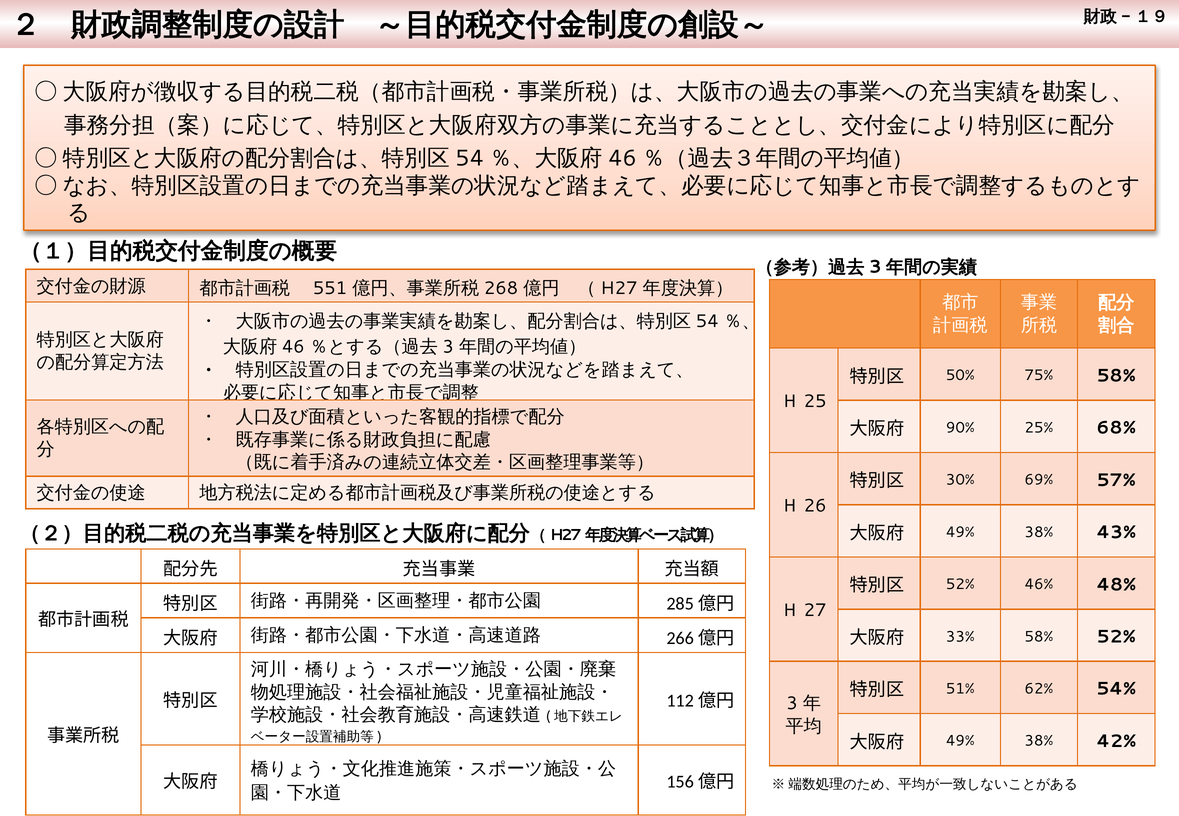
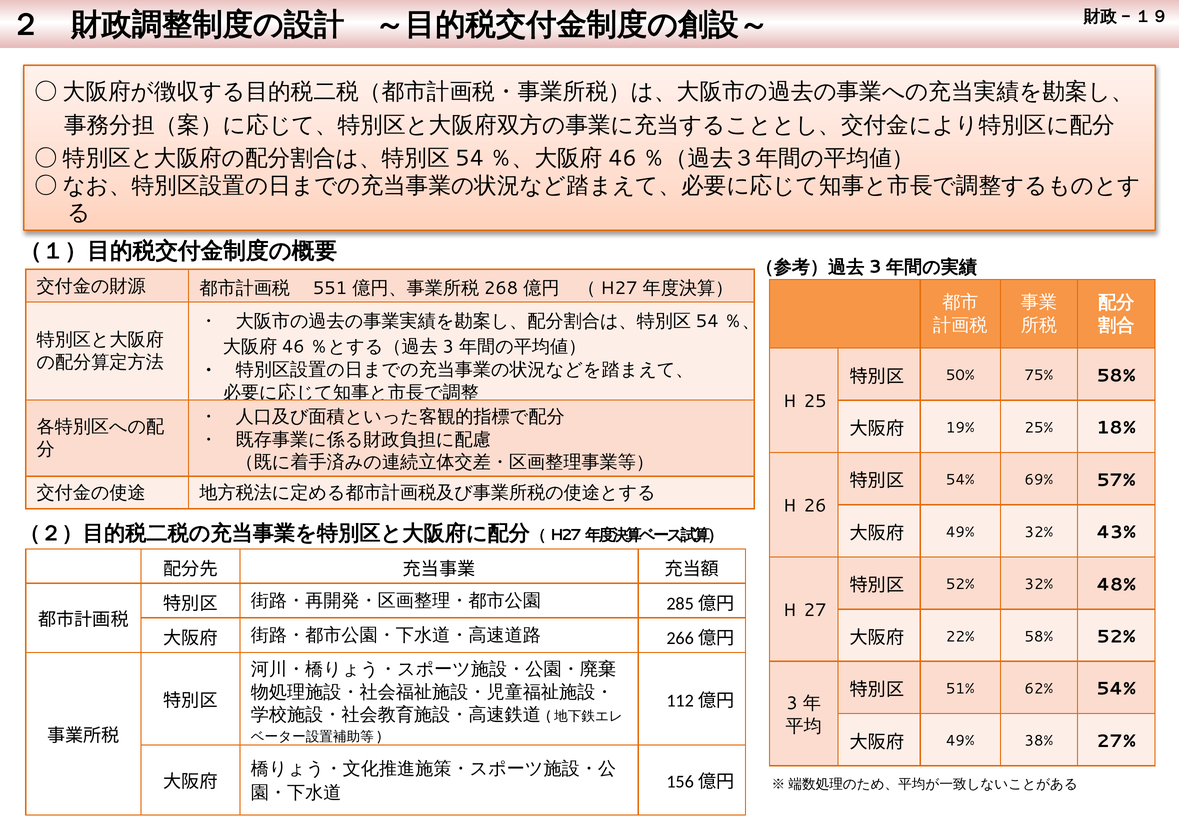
90%: 90% -> 19% (960, 428)
68%: 68% -> 18% (1116, 428)
30%: 30% -> 54% (960, 480)
38%: 38% -> 32% (1039, 532)
52% 46%: 46% -> 32% (1039, 584)
33%: 33% -> 22% (960, 637)
42%: 42% -> 27% (1116, 741)
